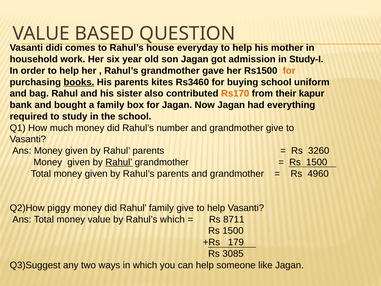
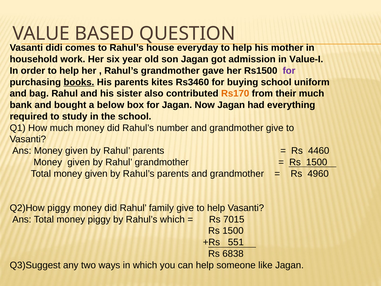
Study-I: Study-I -> Value-I (306, 59)
for colour: orange -> purple (289, 71)
their kapur: kapur -> much (312, 93)
a family: family -> below (111, 105)
3260: 3260 -> 4460 (319, 151)
Rahul underline: present -> none (119, 162)
money value: value -> piggy (99, 219)
8711: 8711 -> 7015 (234, 219)
179: 179 -> 551 (236, 242)
3085: 3085 -> 6838 (233, 254)
